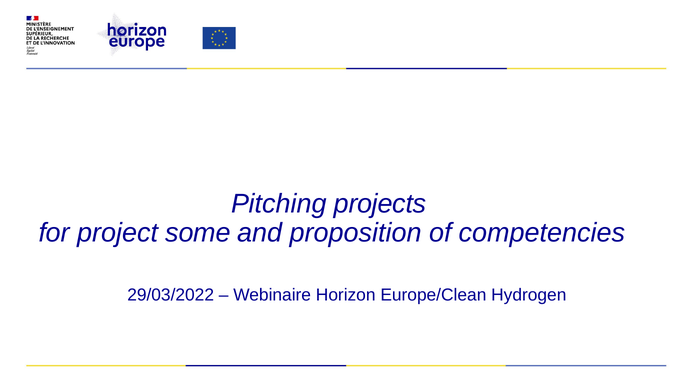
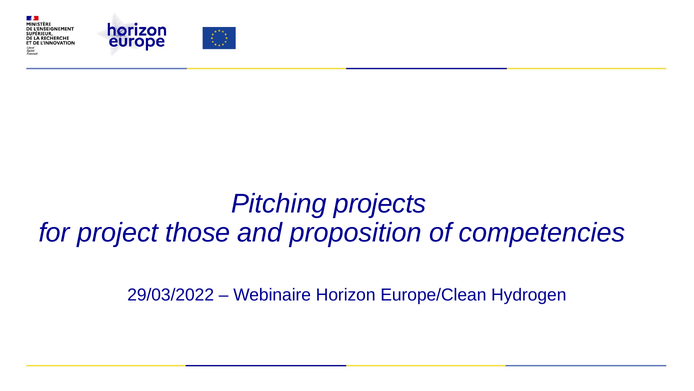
some: some -> those (198, 233)
